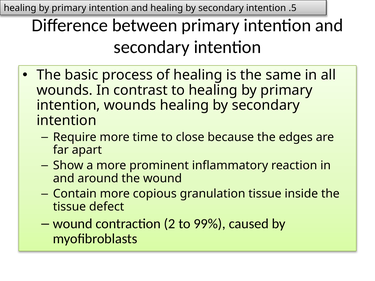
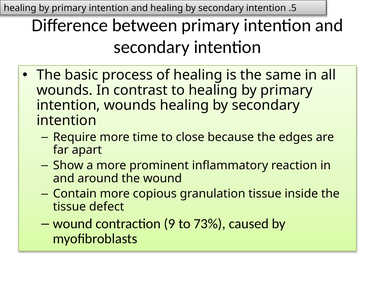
2: 2 -> 9 (170, 224)
99%: 99% -> 73% (210, 224)
